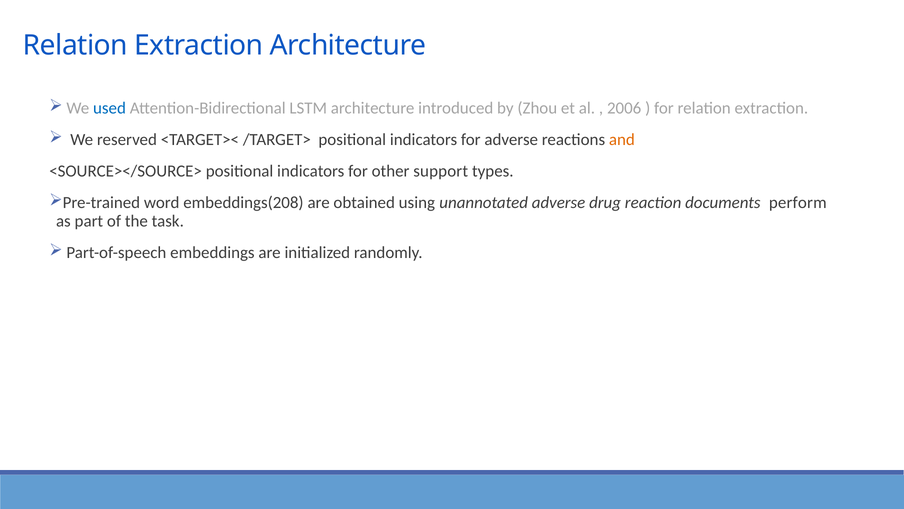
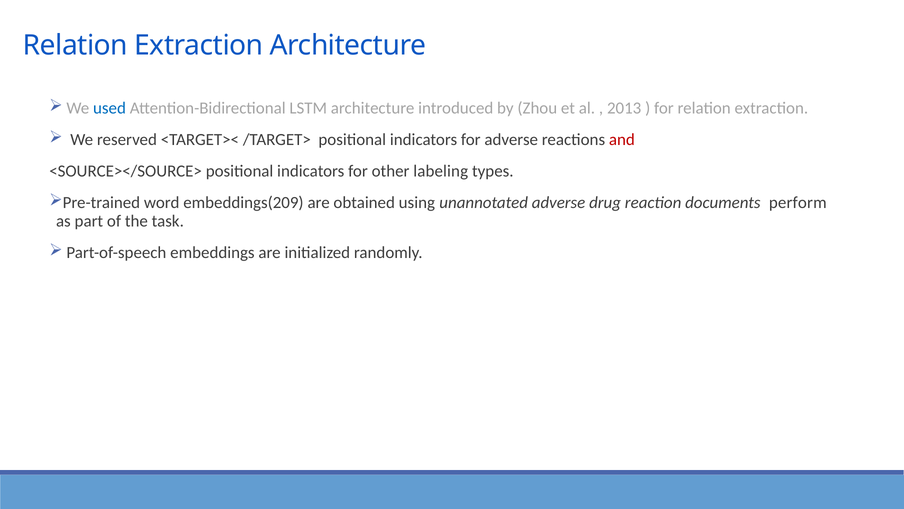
2006: 2006 -> 2013 (624, 108)
and colour: orange -> red (622, 139)
support: support -> labeling (441, 171)
embeddings(208: embeddings(208 -> embeddings(209 (243, 202)
